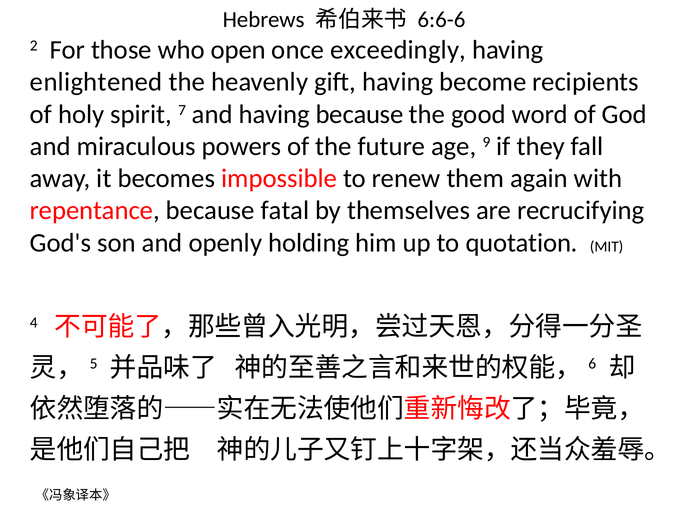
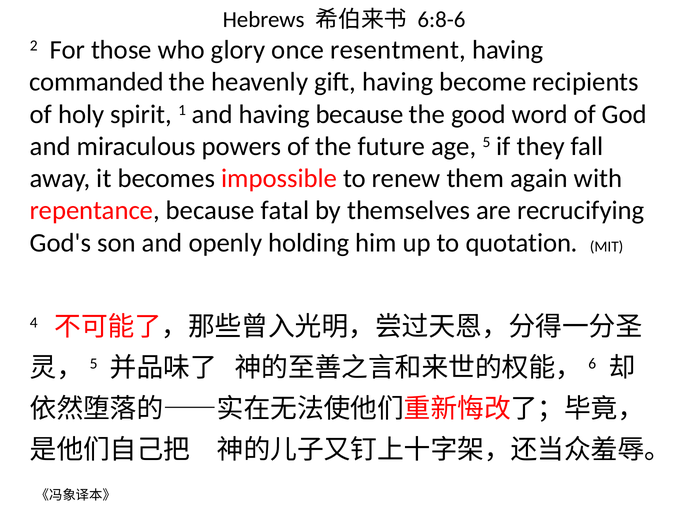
6:6-6: 6:6-6 -> 6:8-6 (441, 20)
open: open -> glory (238, 50)
exceedingly: exceedingly -> resentment (398, 50)
enlightened: enlightened -> commanded (97, 82)
7: 7 -> 1 (182, 110)
9: 9 -> 5 (486, 142)
